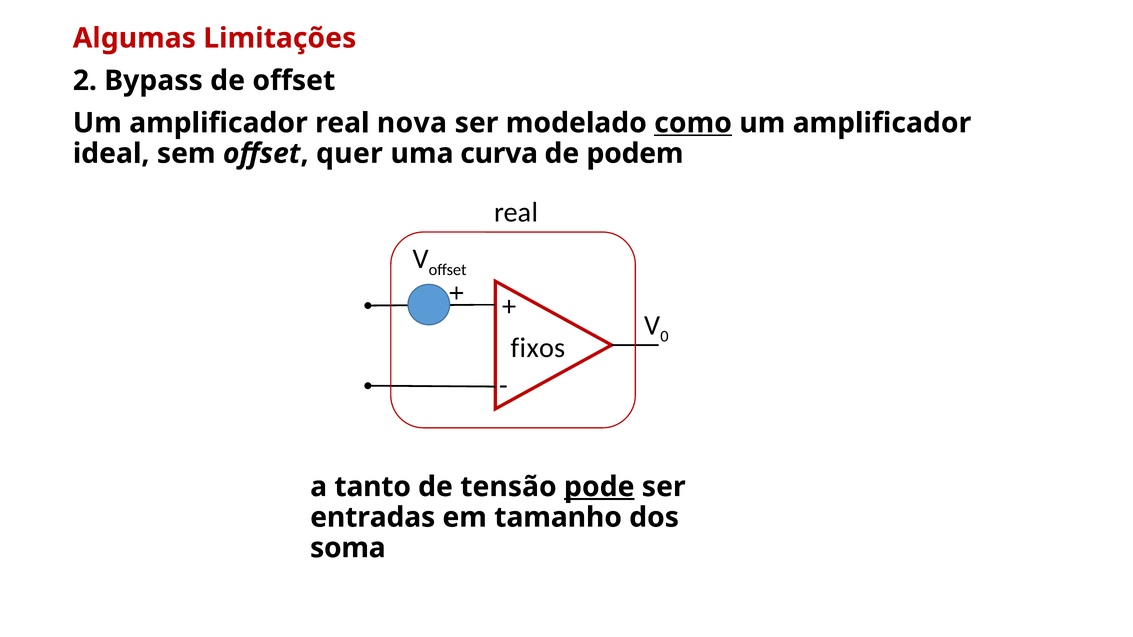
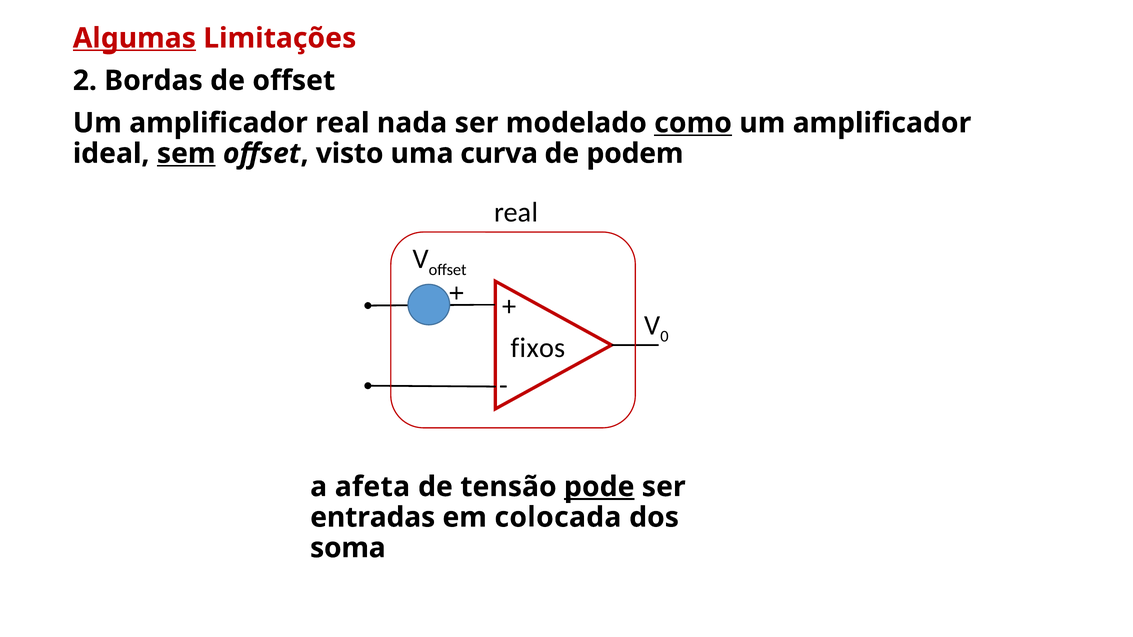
Algumas underline: none -> present (134, 38)
Bypass: Bypass -> Bordas (154, 81)
nova: nova -> nada (412, 123)
sem underline: none -> present (186, 154)
quer: quer -> visto (350, 154)
tanto: tanto -> afeta (372, 487)
tamanho: tamanho -> colocada (558, 518)
